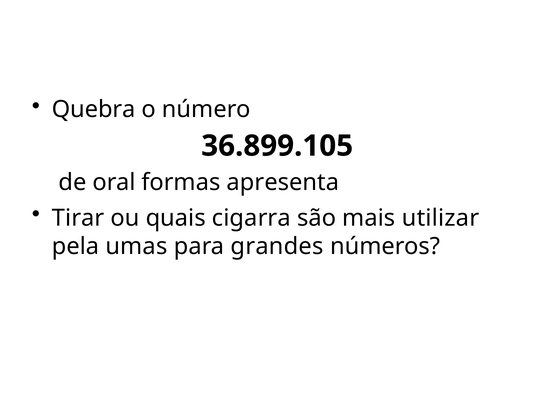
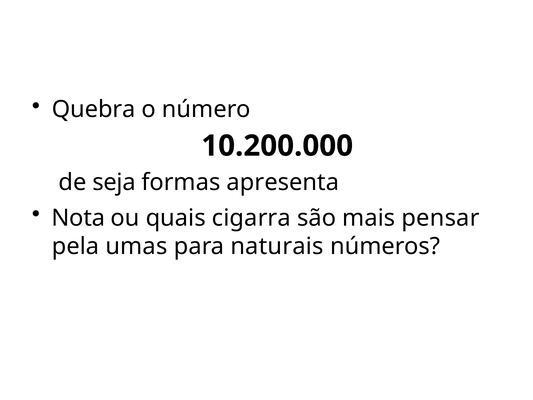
36.899.105: 36.899.105 -> 10.200.000 (277, 146)
oral: oral -> seja (114, 182)
Tirar: Tirar -> Nota (78, 218)
utilizar: utilizar -> pensar (441, 218)
grandes: grandes -> naturais (277, 246)
